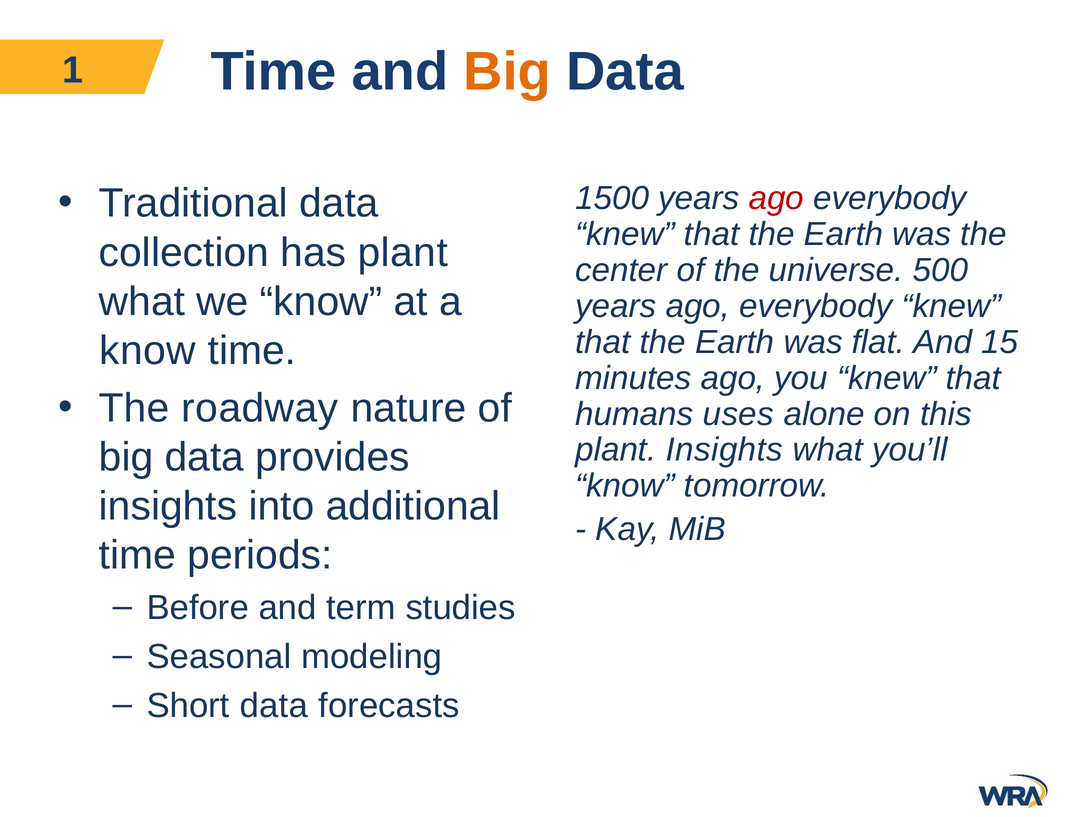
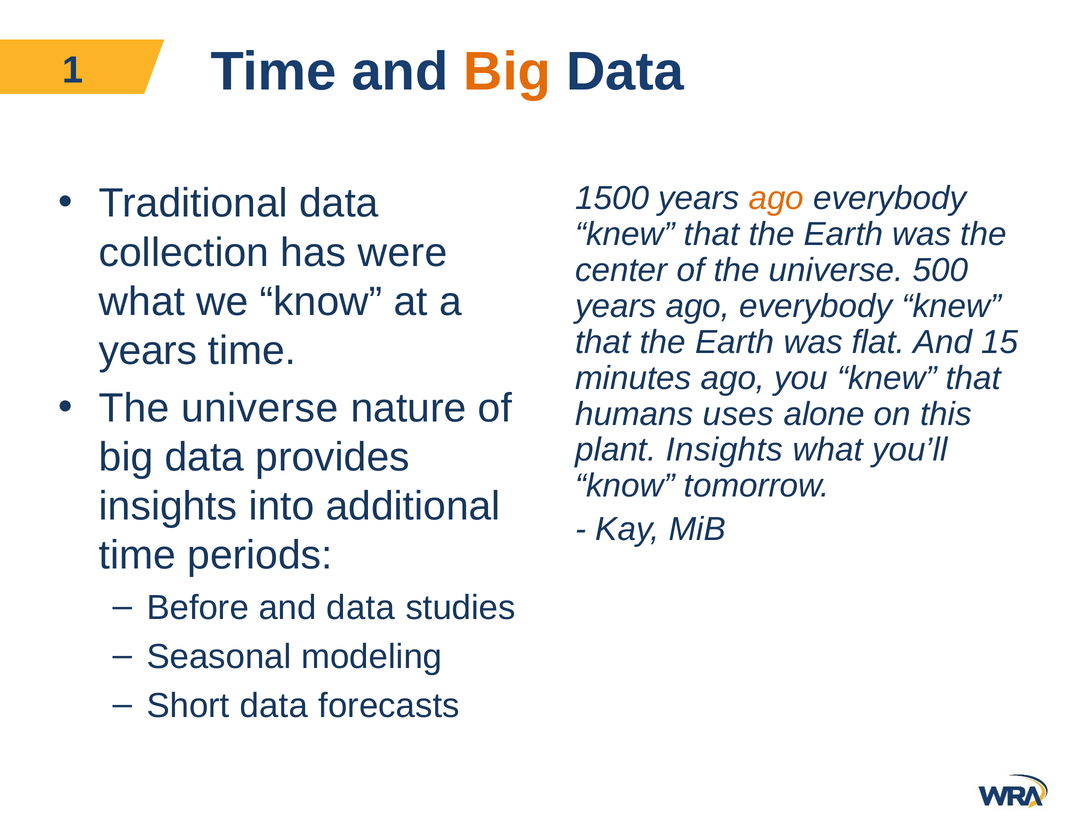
ago colour: red -> orange (776, 198)
has plant: plant -> were (403, 252)
know: know -> years (148, 351)
roadway: roadway -> universe (260, 408)
and term: term -> data (361, 607)
